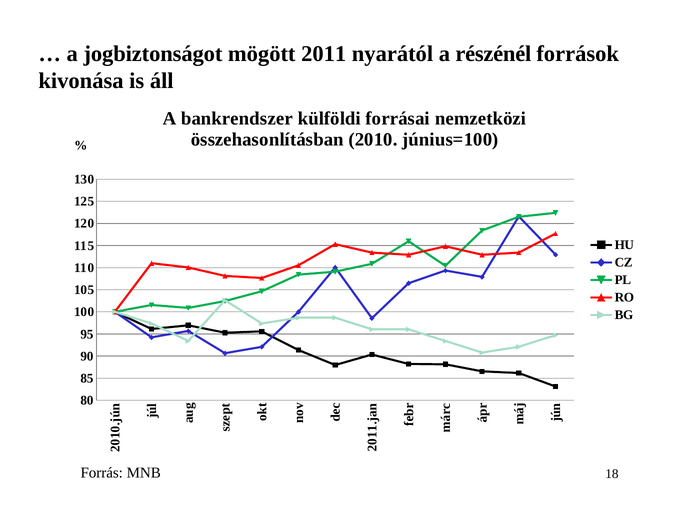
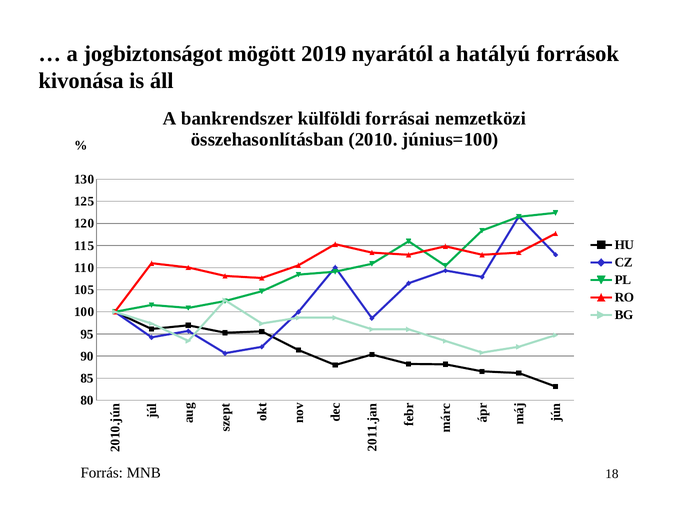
2011: 2011 -> 2019 (324, 54)
részénél: részénél -> hatályú (493, 54)
